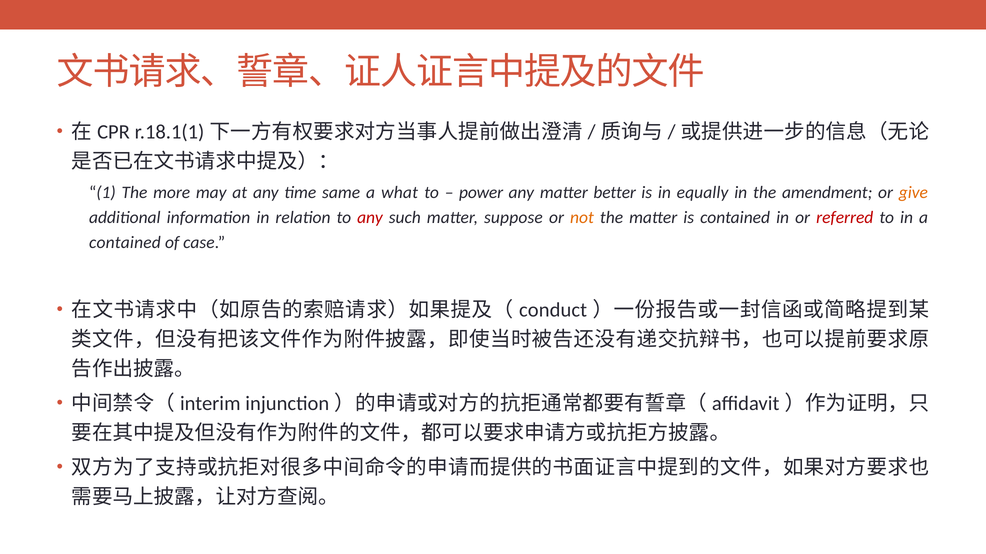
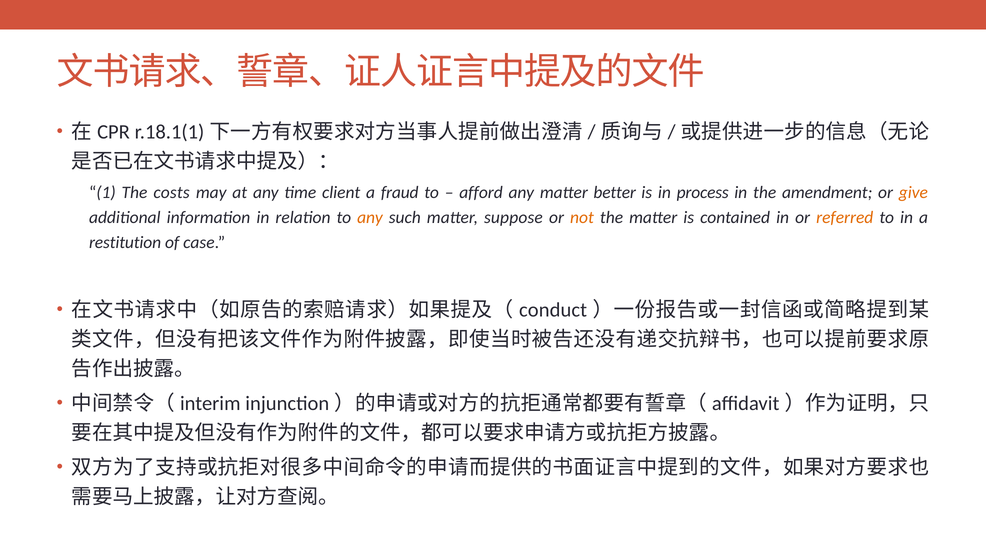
more: more -> costs (172, 193)
same: same -> client (341, 193)
what: what -> fraud (400, 193)
power: power -> afford (481, 193)
equally: equally -> process (703, 193)
any colour: red -> orange (370, 218)
referred colour: red -> orange (845, 218)
contained: contained -> restitution (125, 243)
